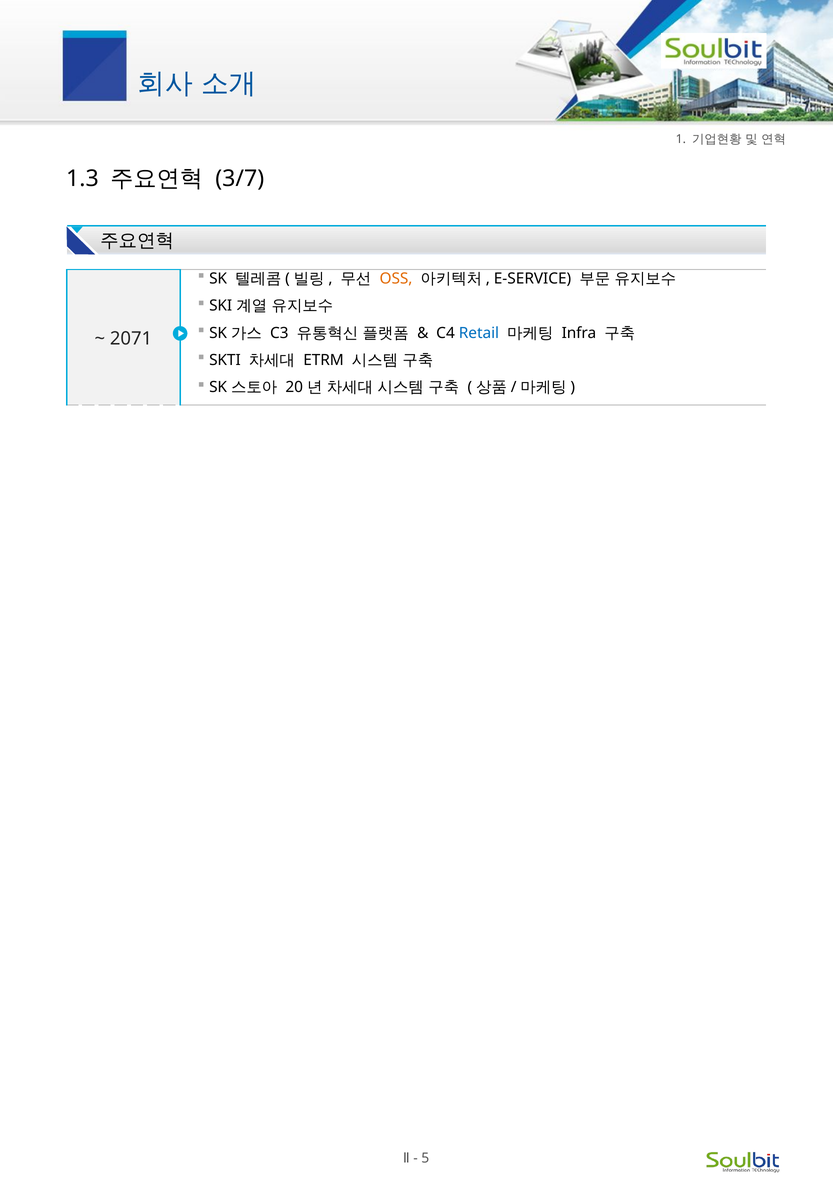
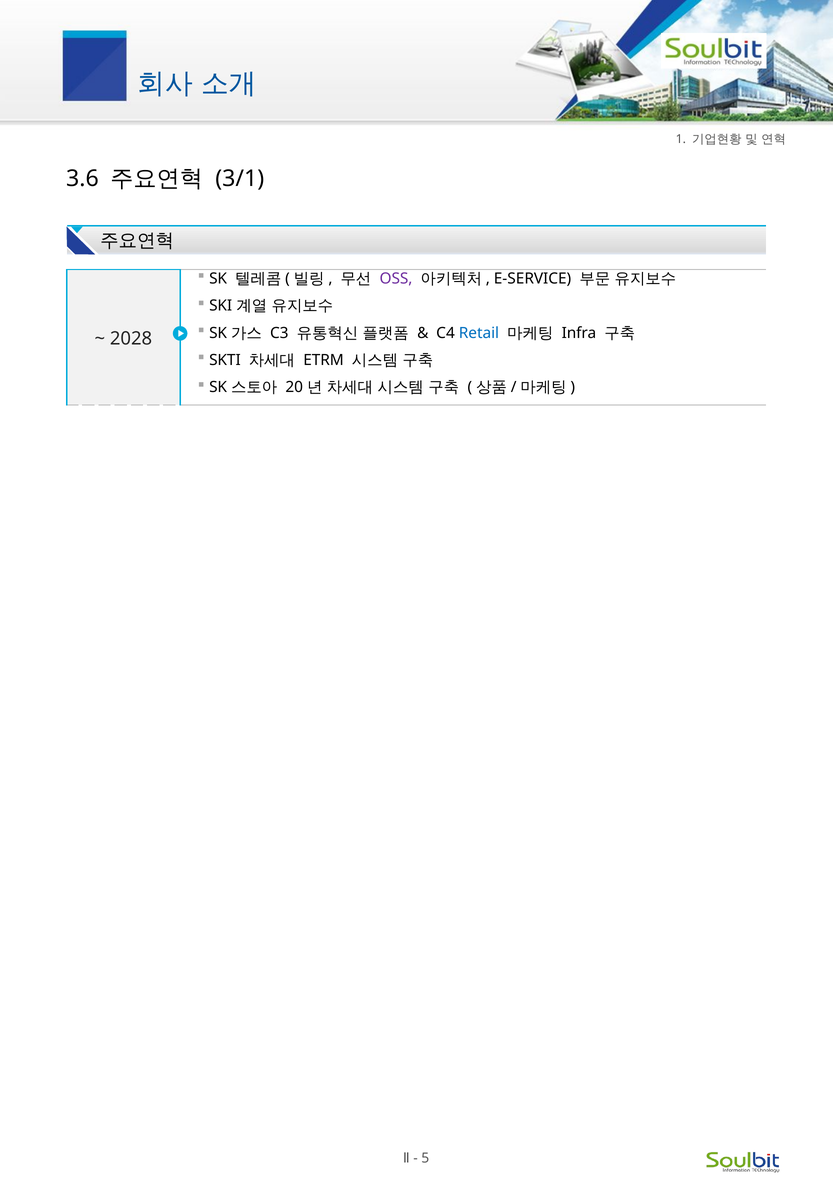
1.3: 1.3 -> 3.6 (82, 178)
3/7: 3/7 -> 3/1 (240, 178)
OSS colour: orange -> purple (396, 278)
2071: 2071 -> 2028 (131, 338)
